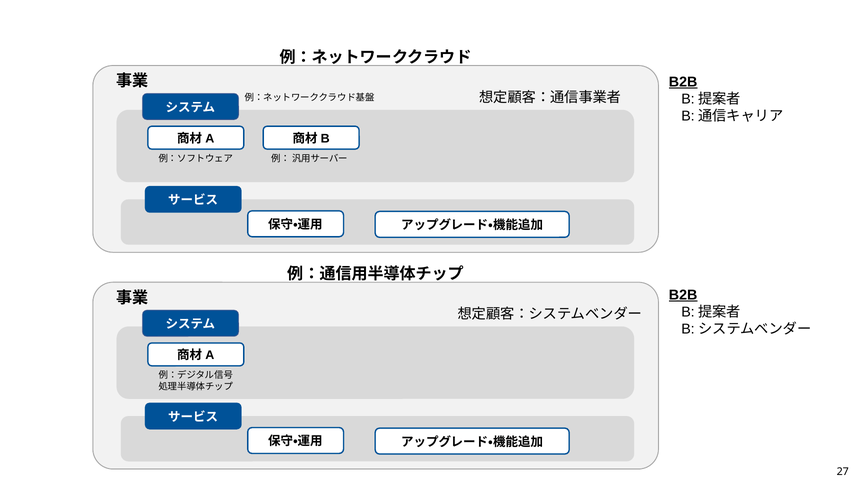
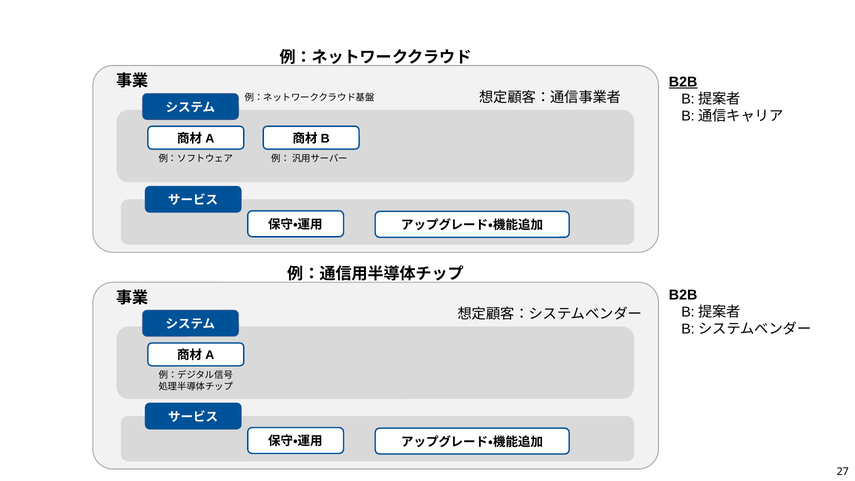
B2B underline: present -> none (683, 295)
